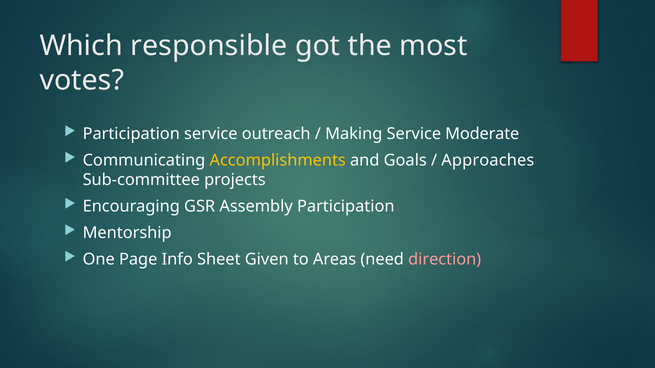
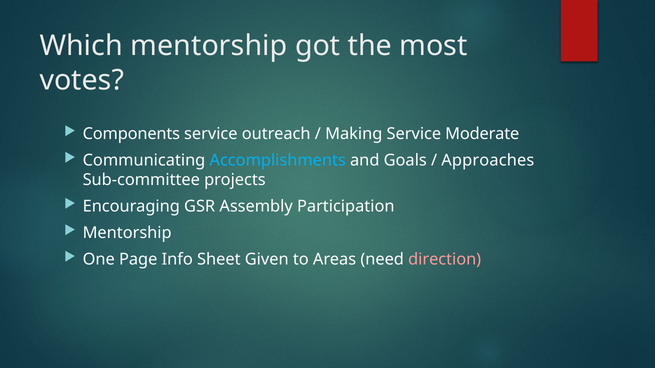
Which responsible: responsible -> mentorship (209, 46)
Participation: Participation -> Components (131, 134)
Accomplishments colour: yellow -> light blue (278, 161)
